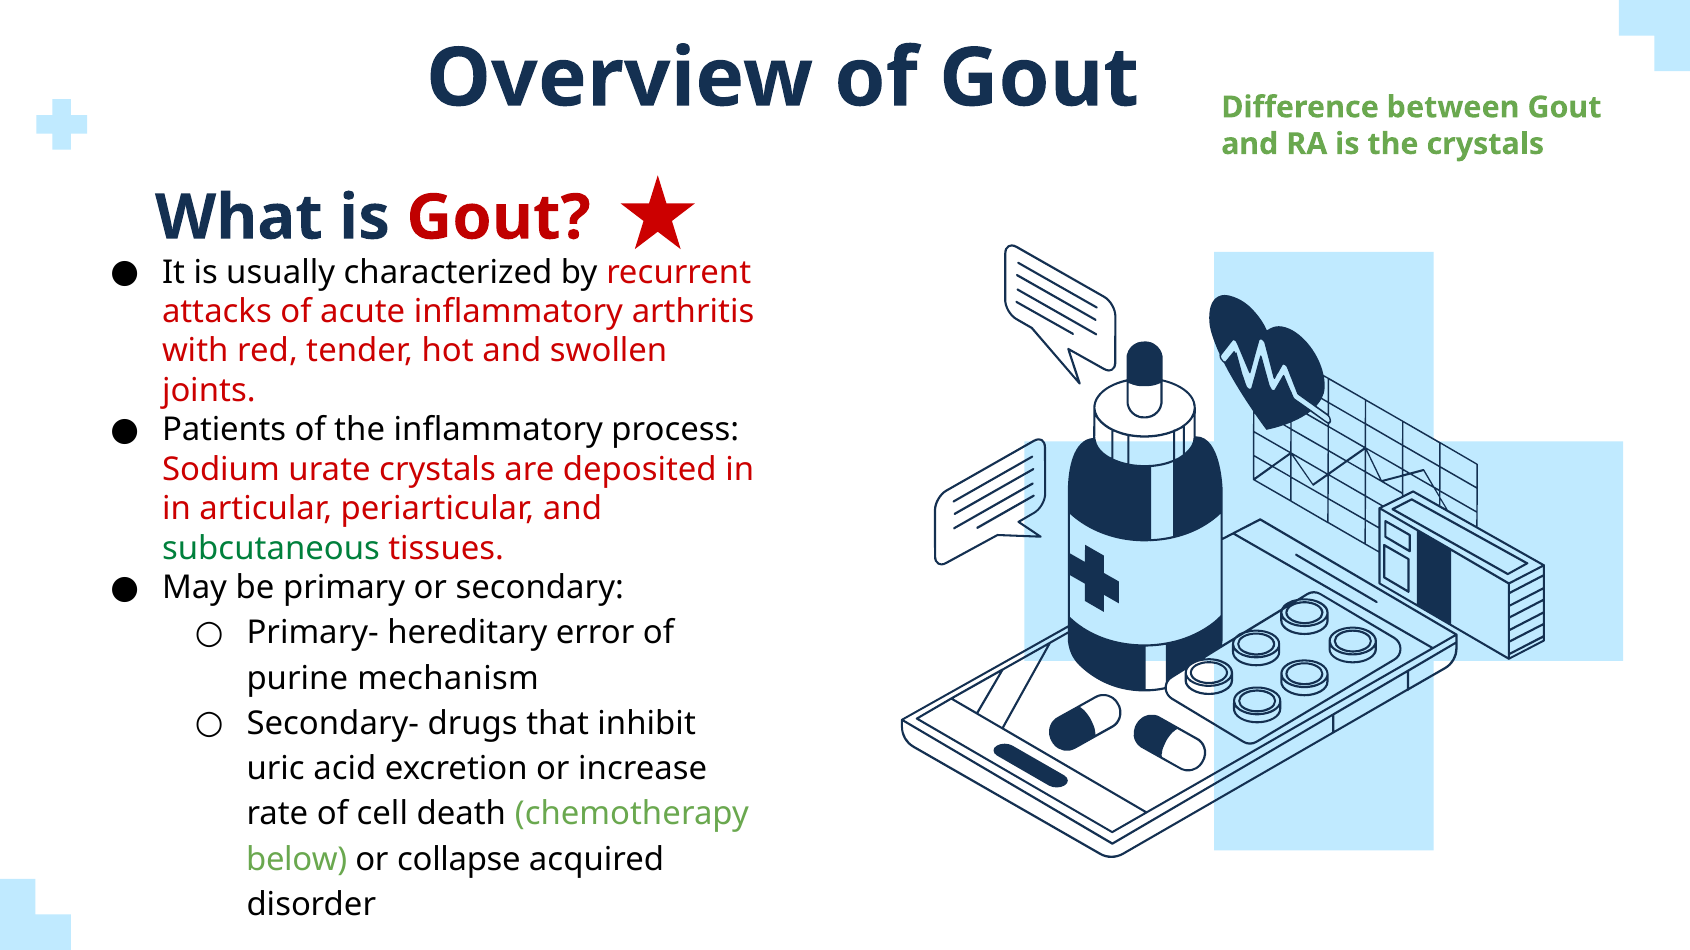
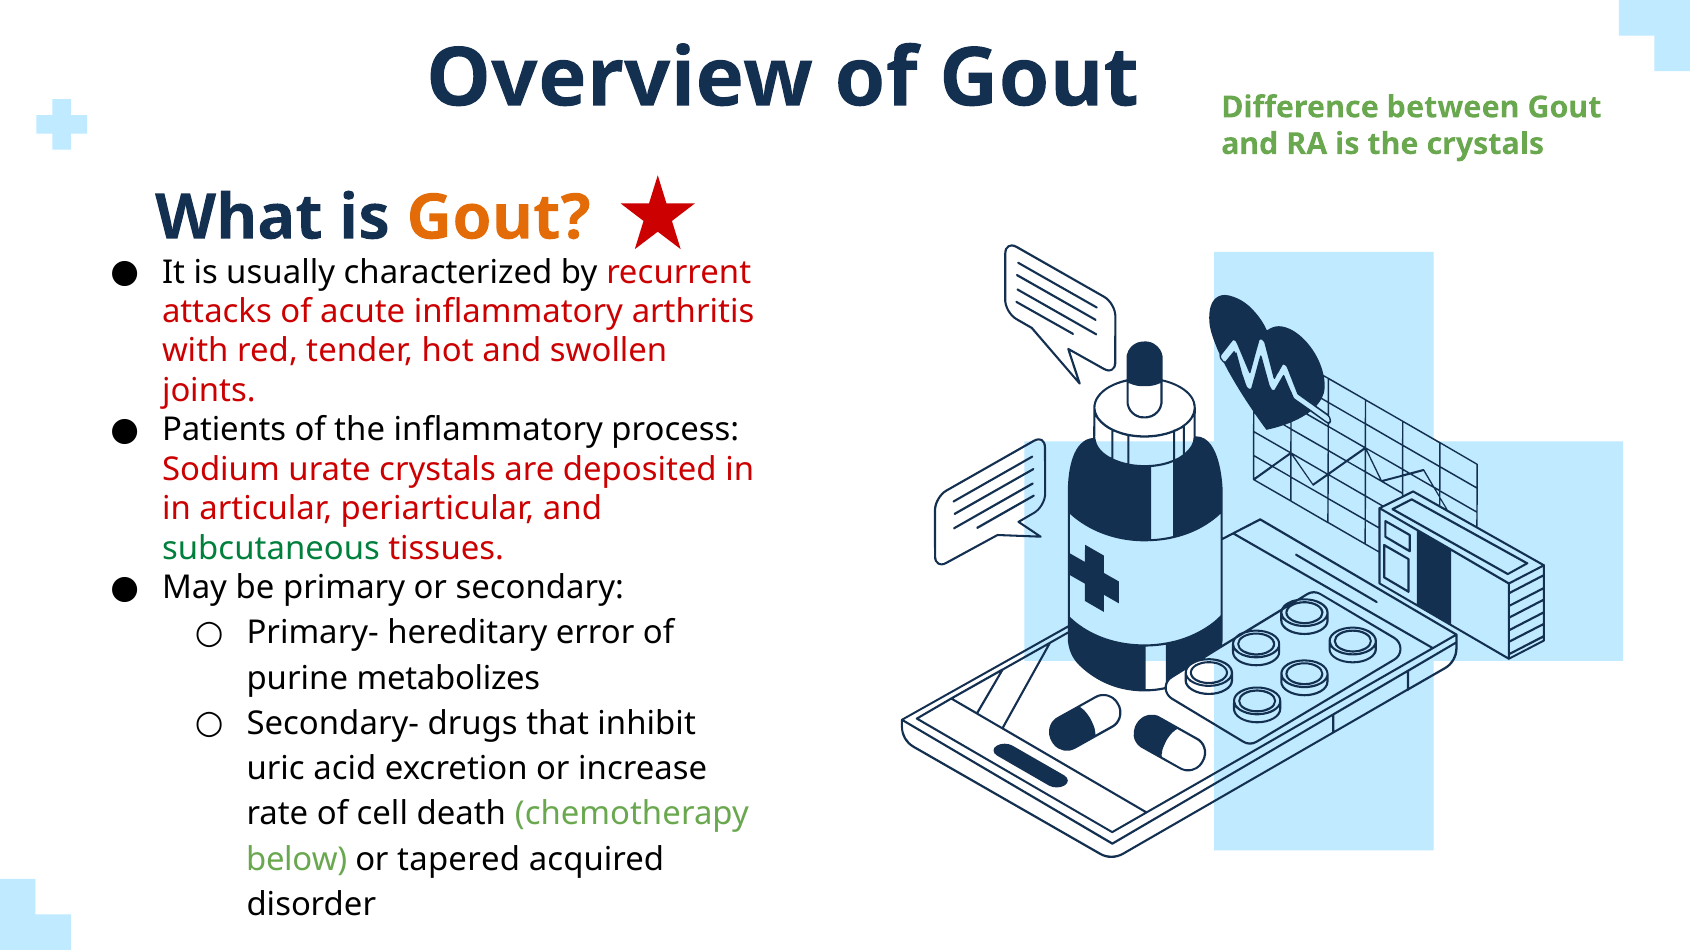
Gout colour: red -> orange (499, 218)
mechanism: mechanism -> metabolizes (448, 679)
collapse: collapse -> tapered (459, 860)
